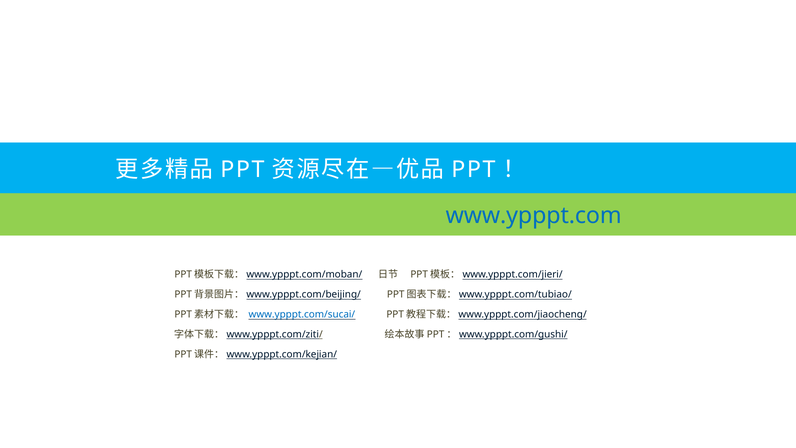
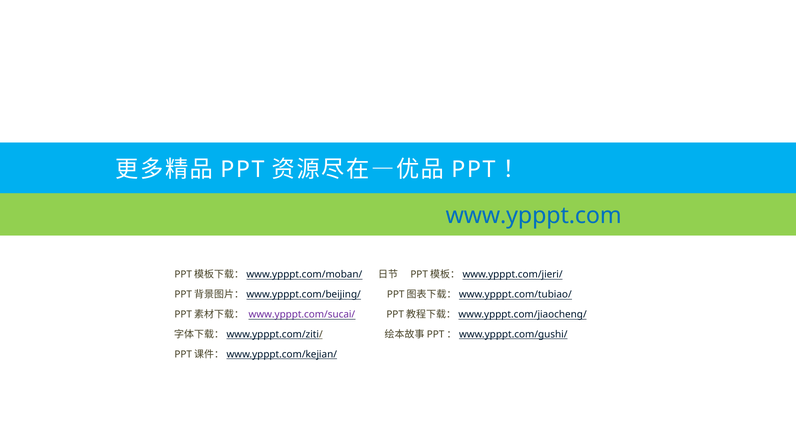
www.ypppt.com/sucai/ colour: blue -> purple (302, 314)
